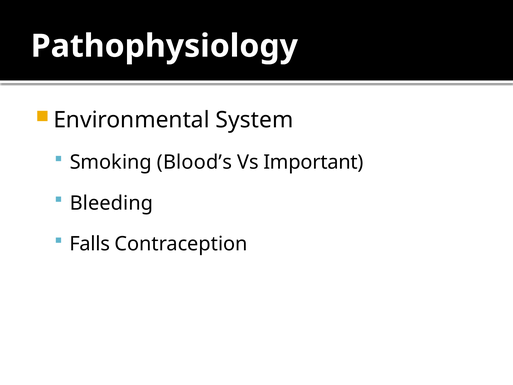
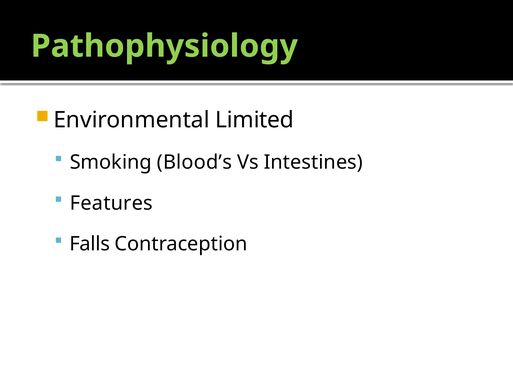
Pathophysiology colour: white -> light green (164, 46)
System: System -> Limited (255, 120)
Important: Important -> Intestines (313, 162)
Bleeding: Bleeding -> Features (111, 203)
